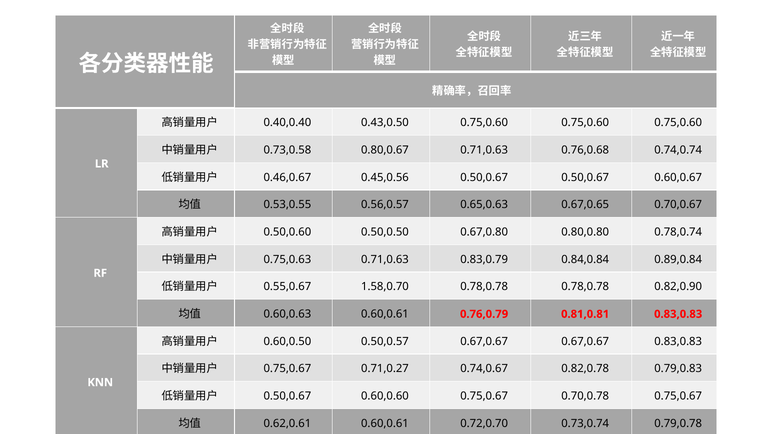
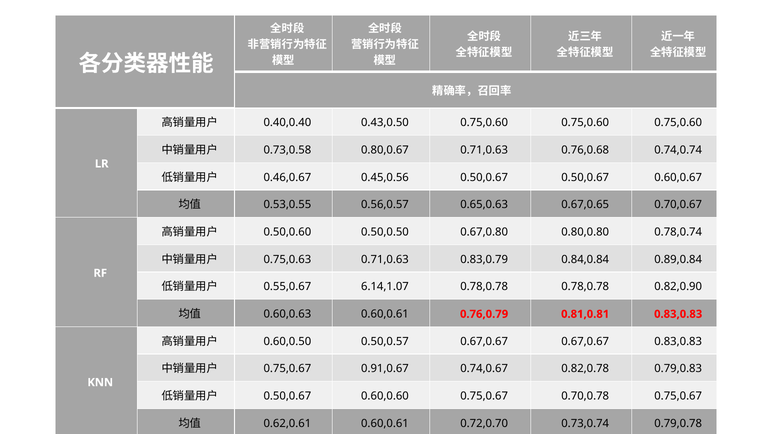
1.58,0.70: 1.58,0.70 -> 6.14,1.07 (385, 287)
0.71,0.27: 0.71,0.27 -> 0.91,0.67 (385, 369)
